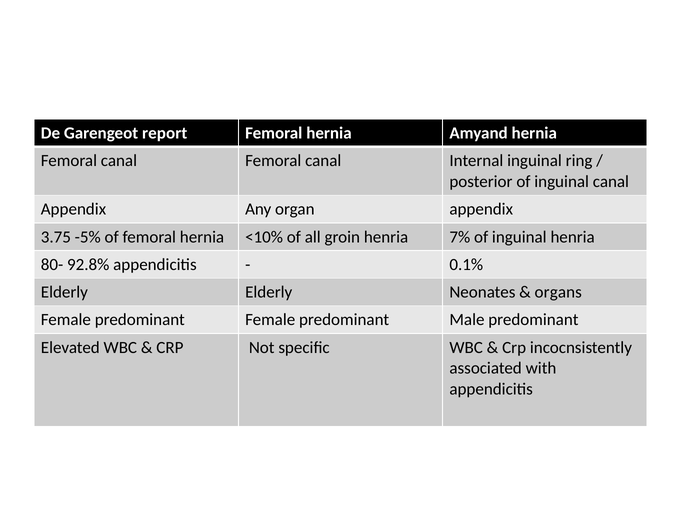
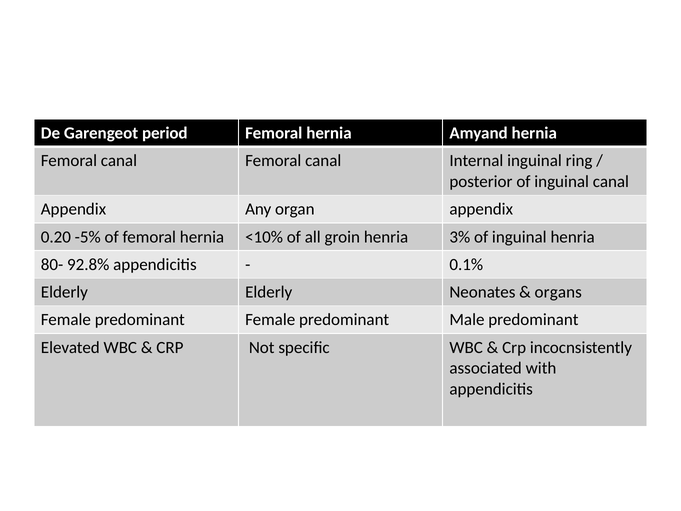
report: report -> period (165, 133)
3.75: 3.75 -> 0.20 (56, 237)
7%: 7% -> 3% (460, 237)
